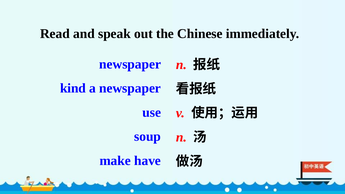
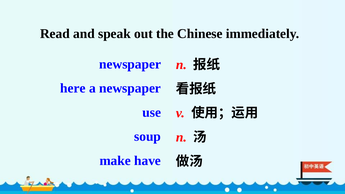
kind: kind -> here (73, 88)
